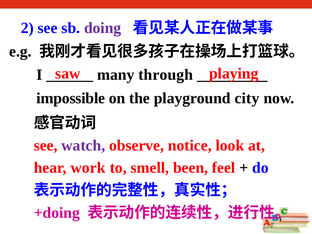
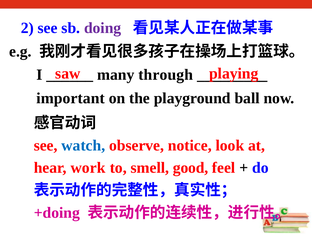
impossible: impossible -> important (71, 98)
city: city -> ball (247, 98)
watch colour: purple -> blue (83, 145)
been: been -> good (191, 168)
